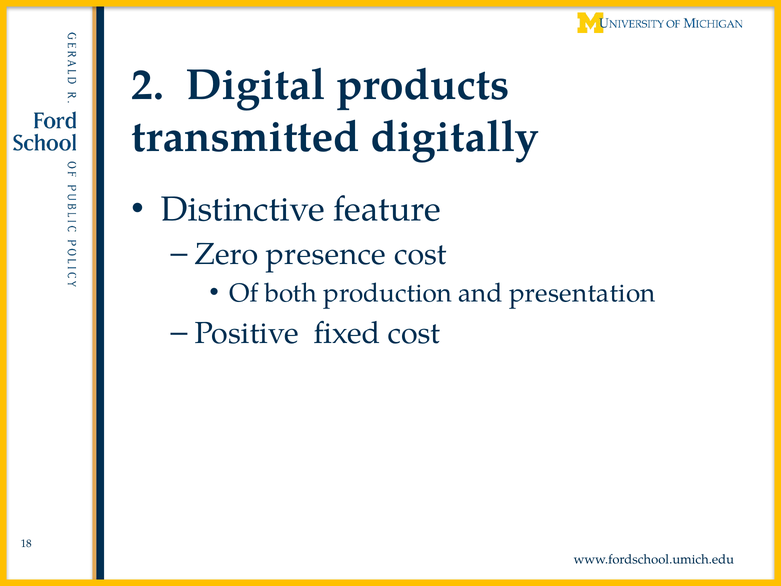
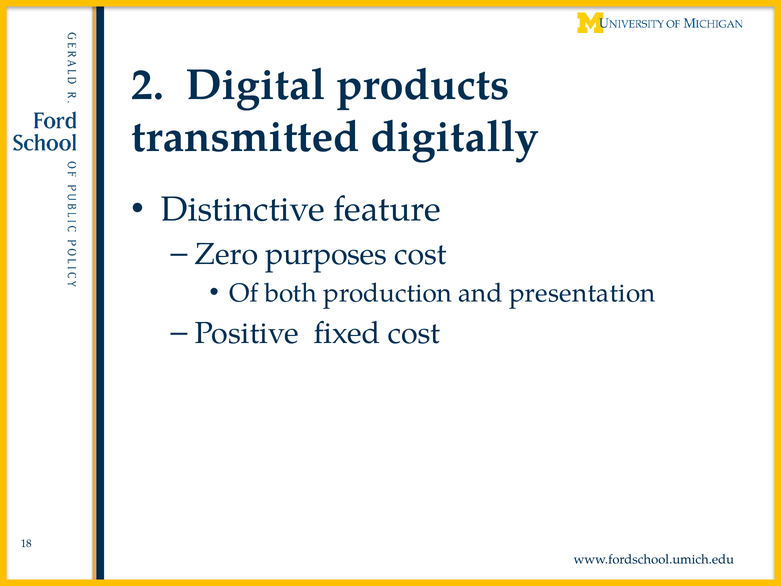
presence: presence -> purposes (326, 254)
